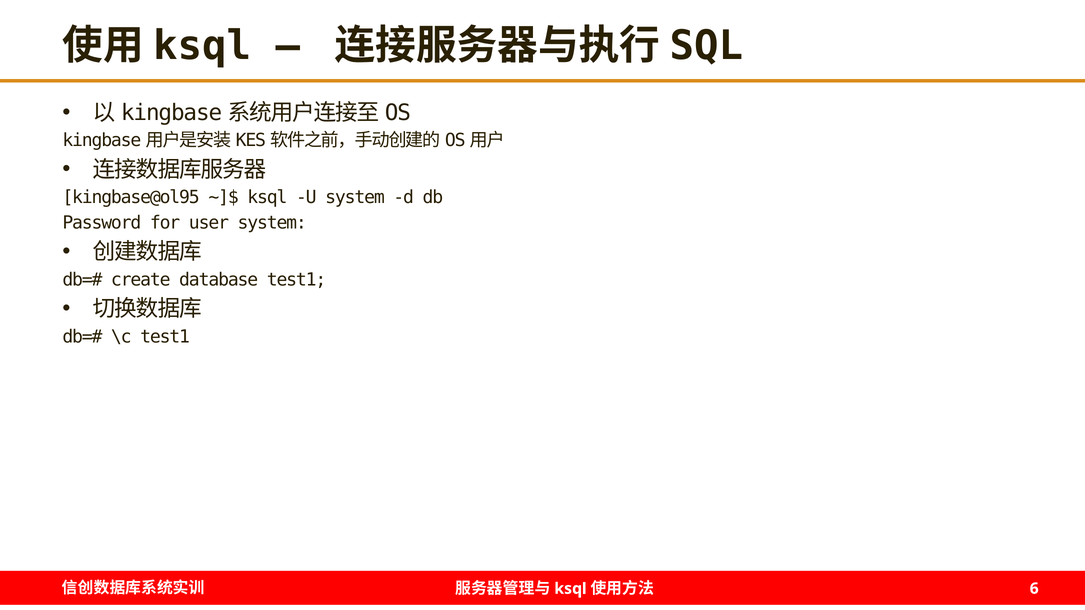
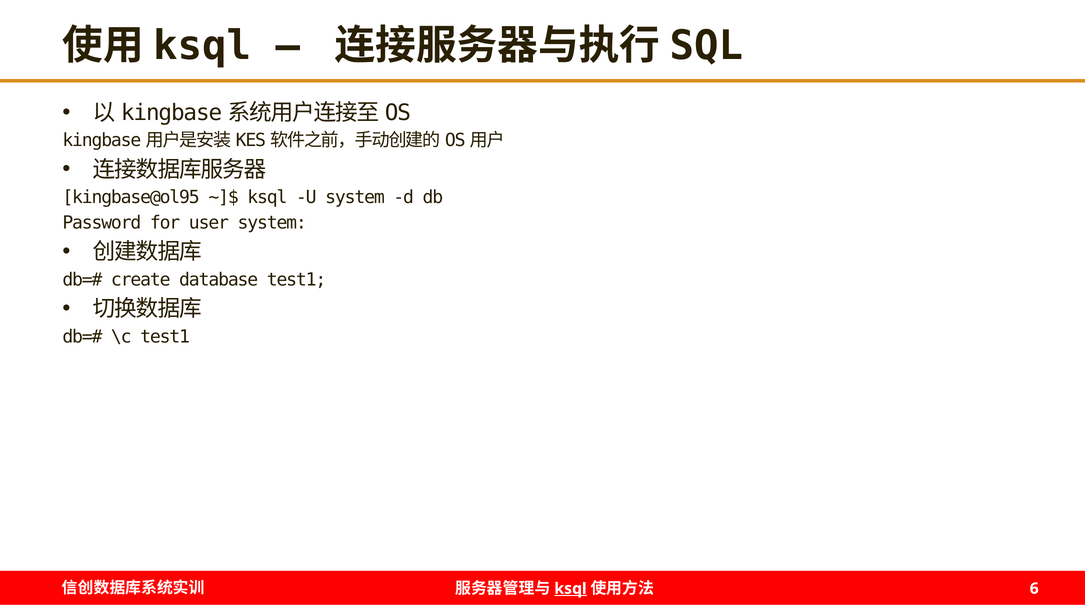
ksql underline: none -> present (571, 589)
